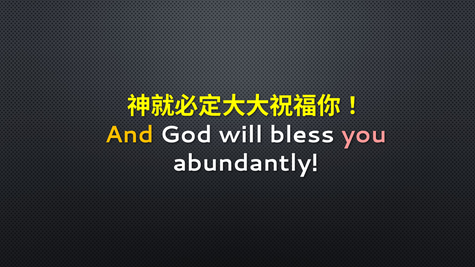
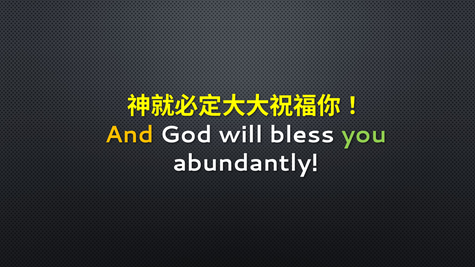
you colour: pink -> light green (364, 135)
